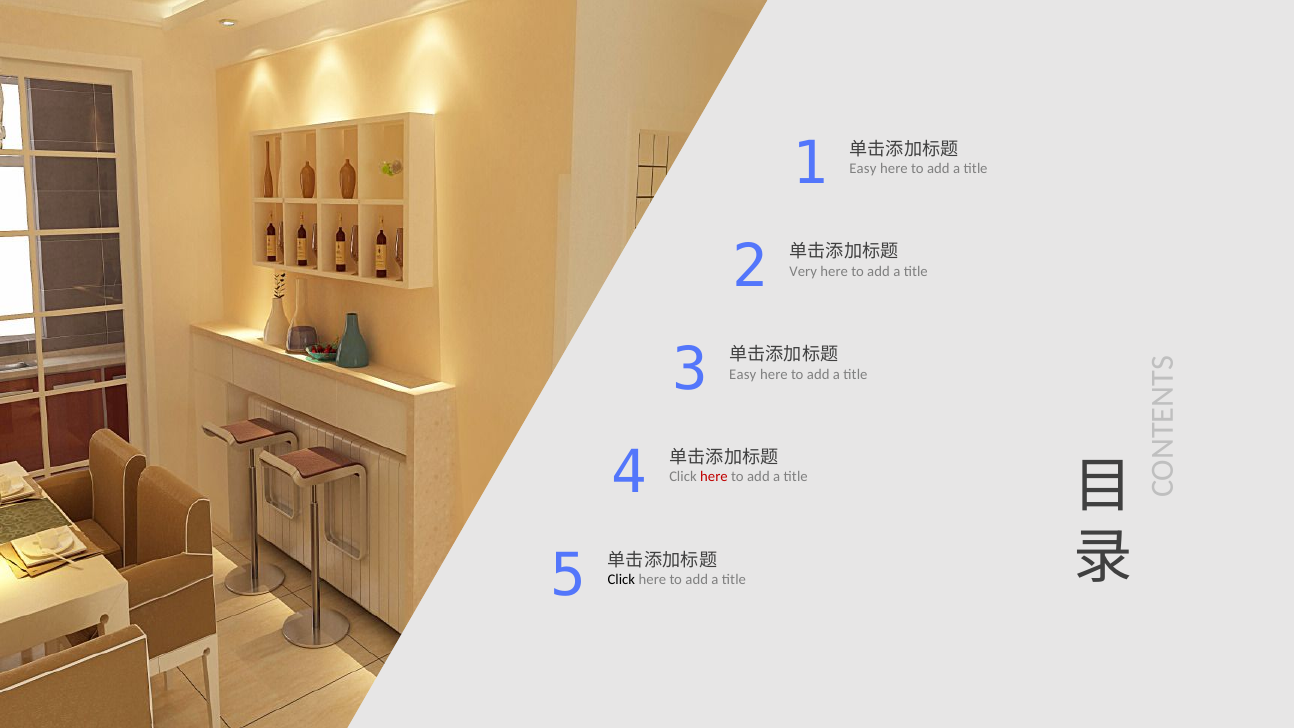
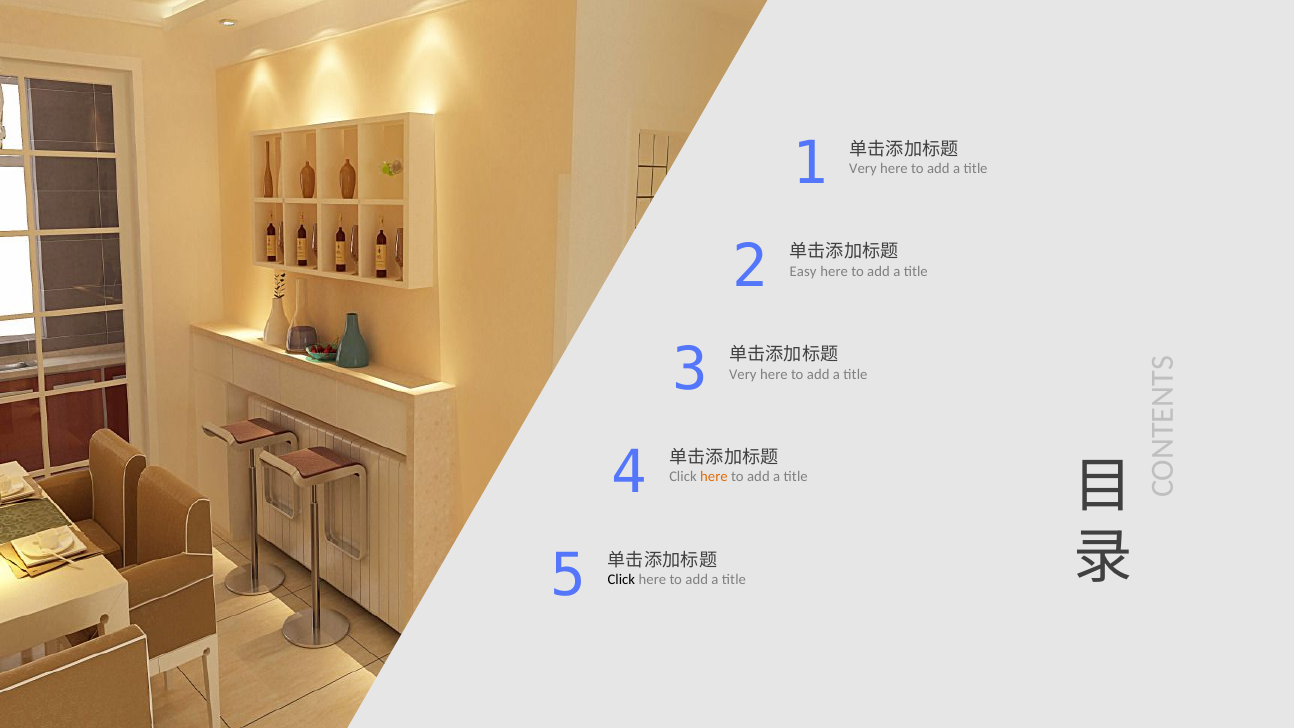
Easy: Easy -> Very (863, 169)
Very: Very -> Easy (803, 272)
Easy: Easy -> Very (743, 374)
here colour: red -> orange (714, 477)
